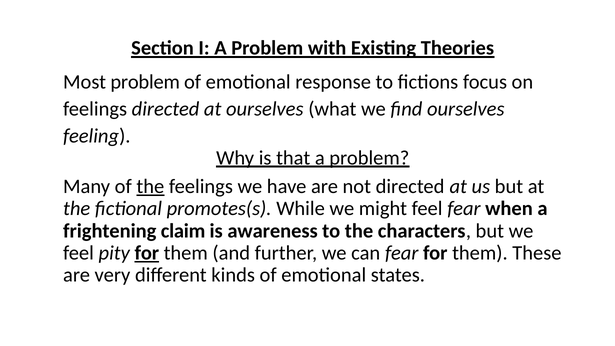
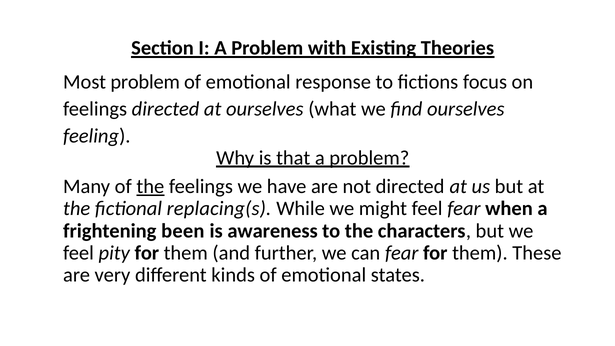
promotes(s: promotes(s -> replacing(s (219, 209)
claim: claim -> been (183, 231)
for underline: present -> none (147, 253)
